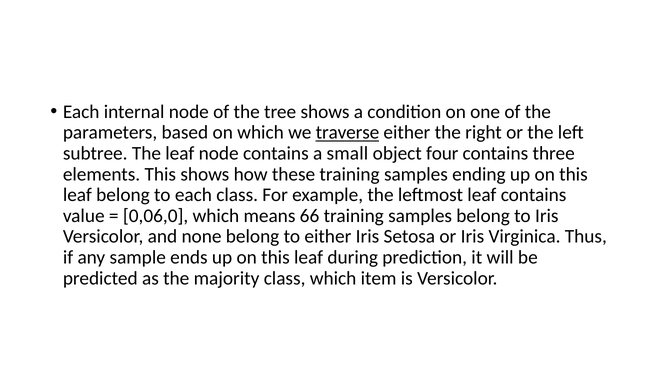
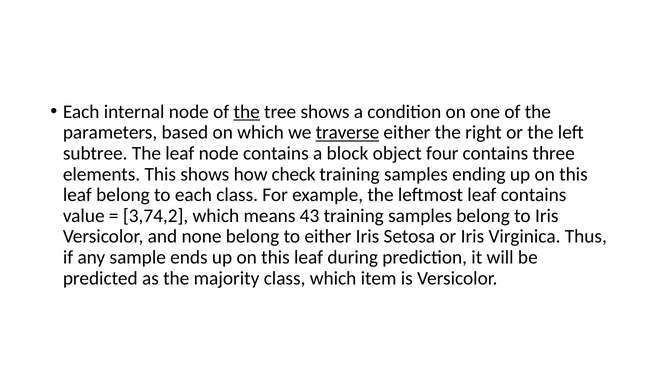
the underline: none -> present (247, 112)
small: small -> block (347, 154)
these: these -> check (294, 174)
0,06,0: 0,06,0 -> 3,74,2 (156, 216)
66: 66 -> 43 (310, 216)
